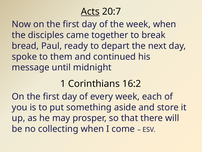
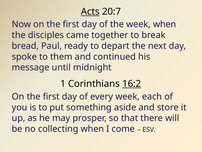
16:2 underline: none -> present (132, 83)
